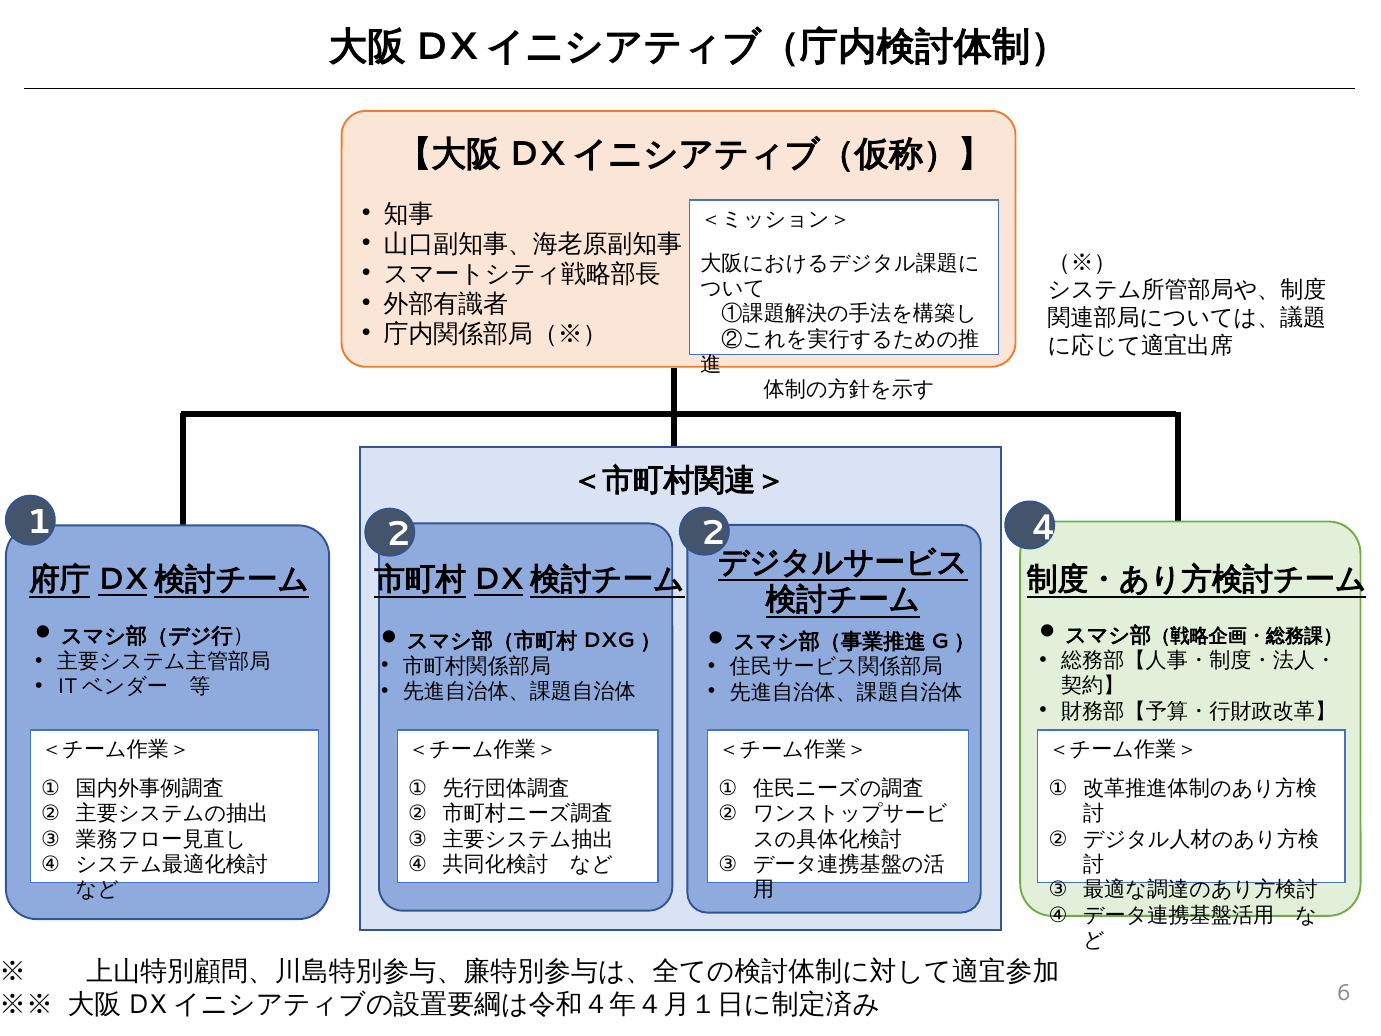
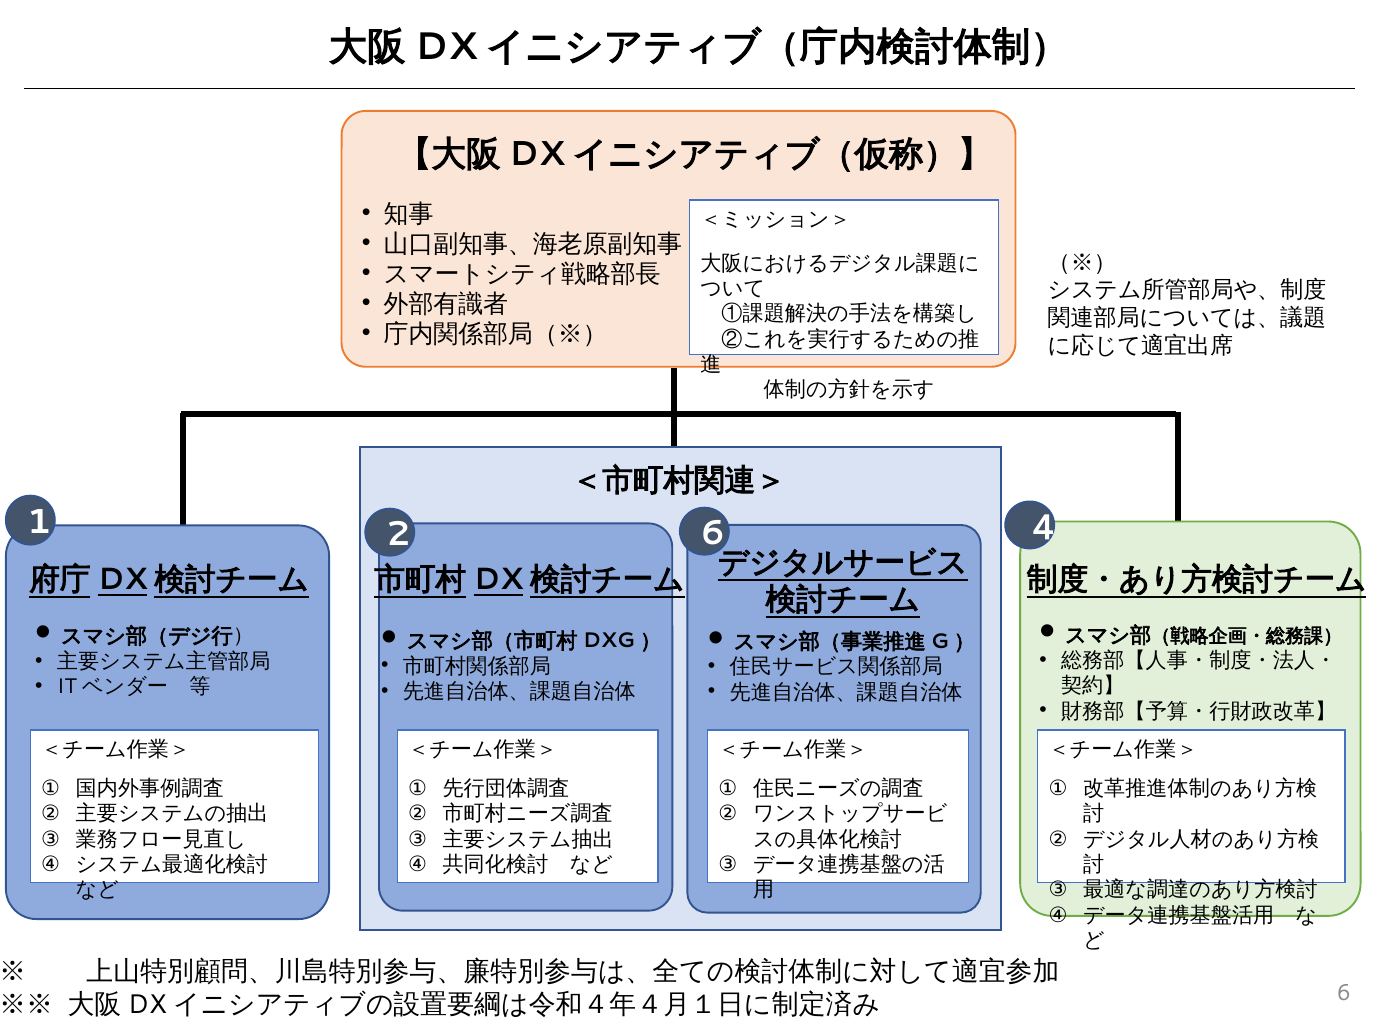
2 2: 2 -> 6 (713, 533)
